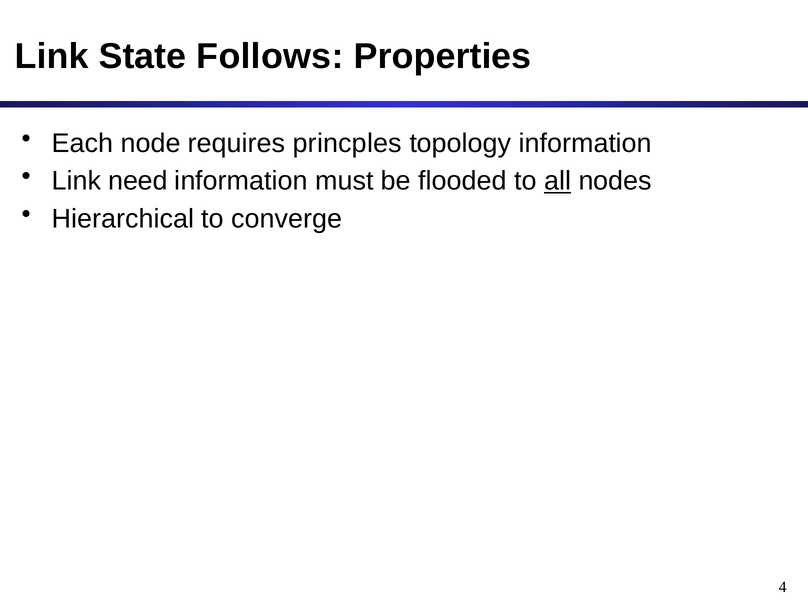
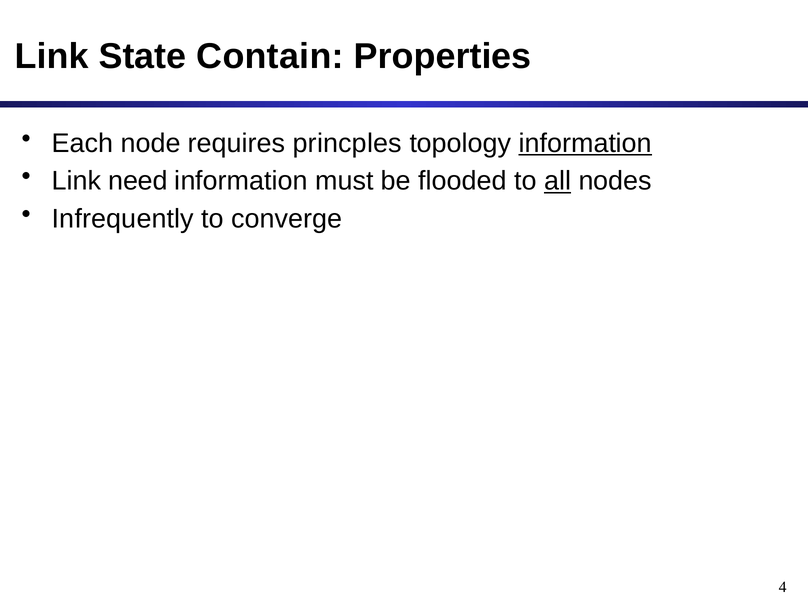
Follows: Follows -> Contain (270, 56)
information underline: none -> present (585, 143)
Hierarchical: Hierarchical -> Infrequently (123, 219)
